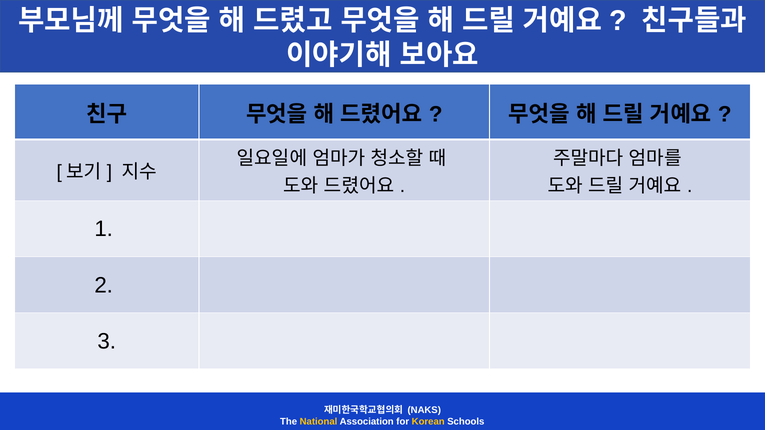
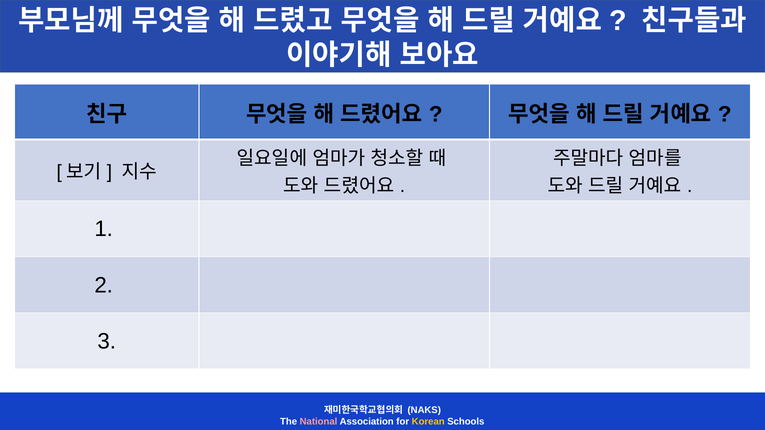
National colour: yellow -> pink (319, 422)
